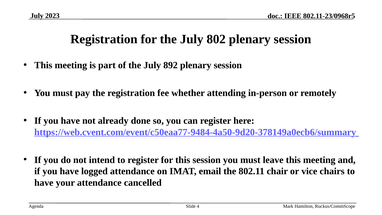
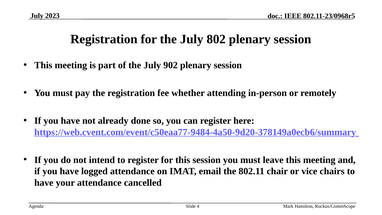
892: 892 -> 902 (171, 65)
